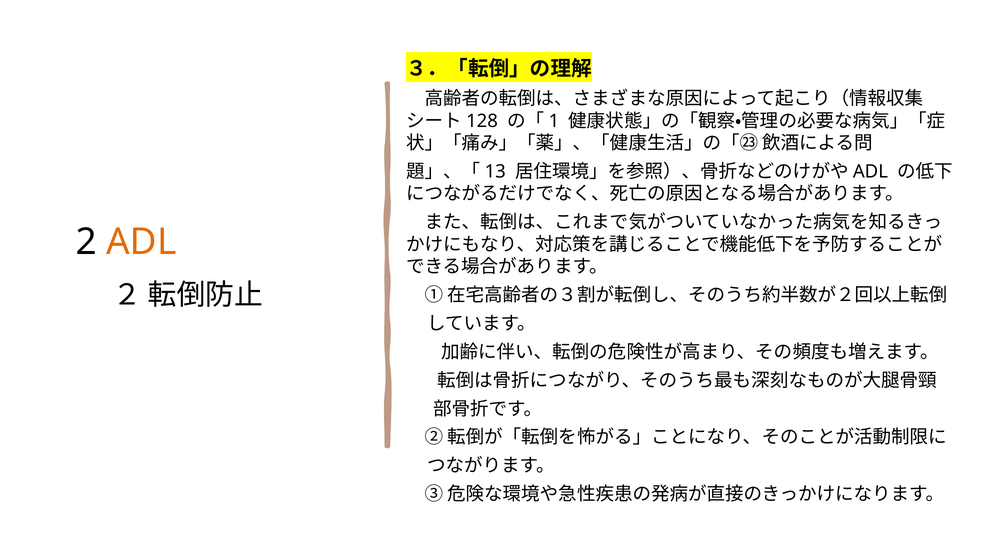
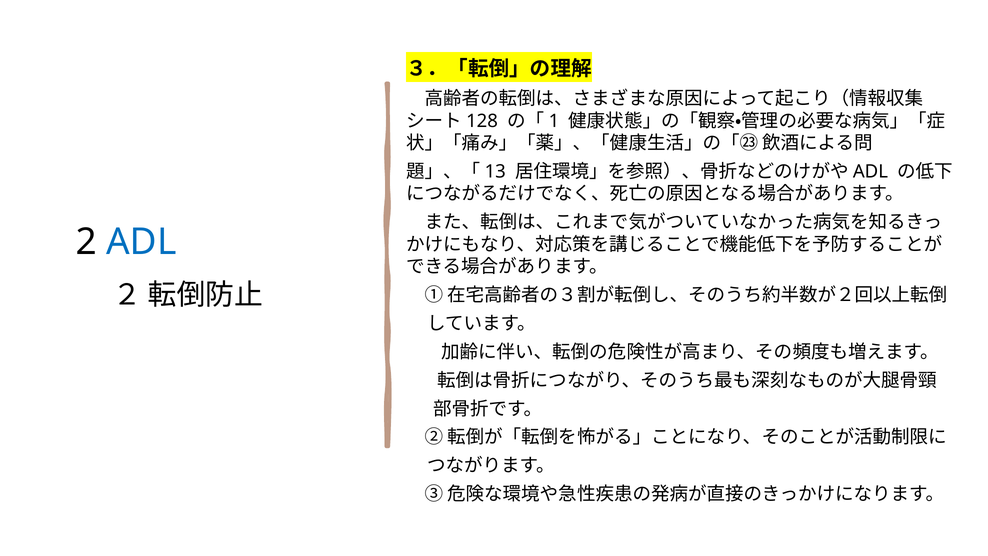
ADL colour: orange -> blue (141, 242)
